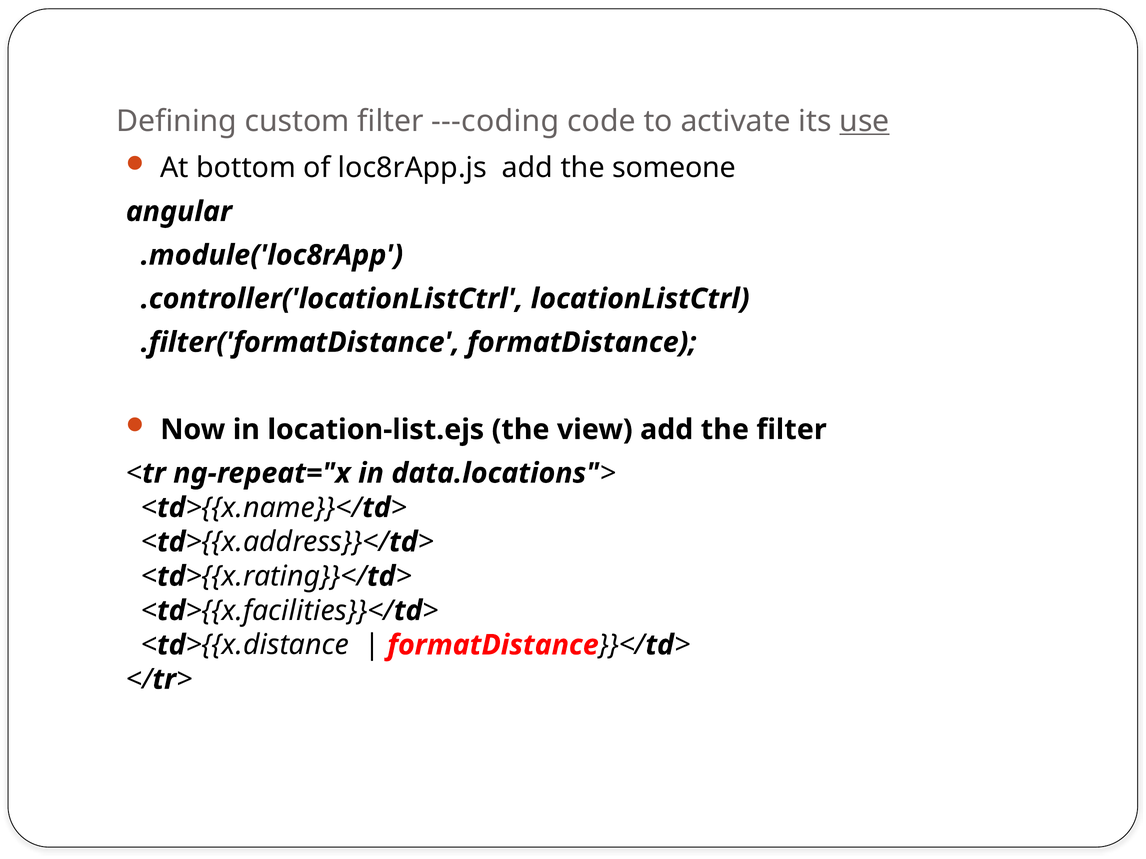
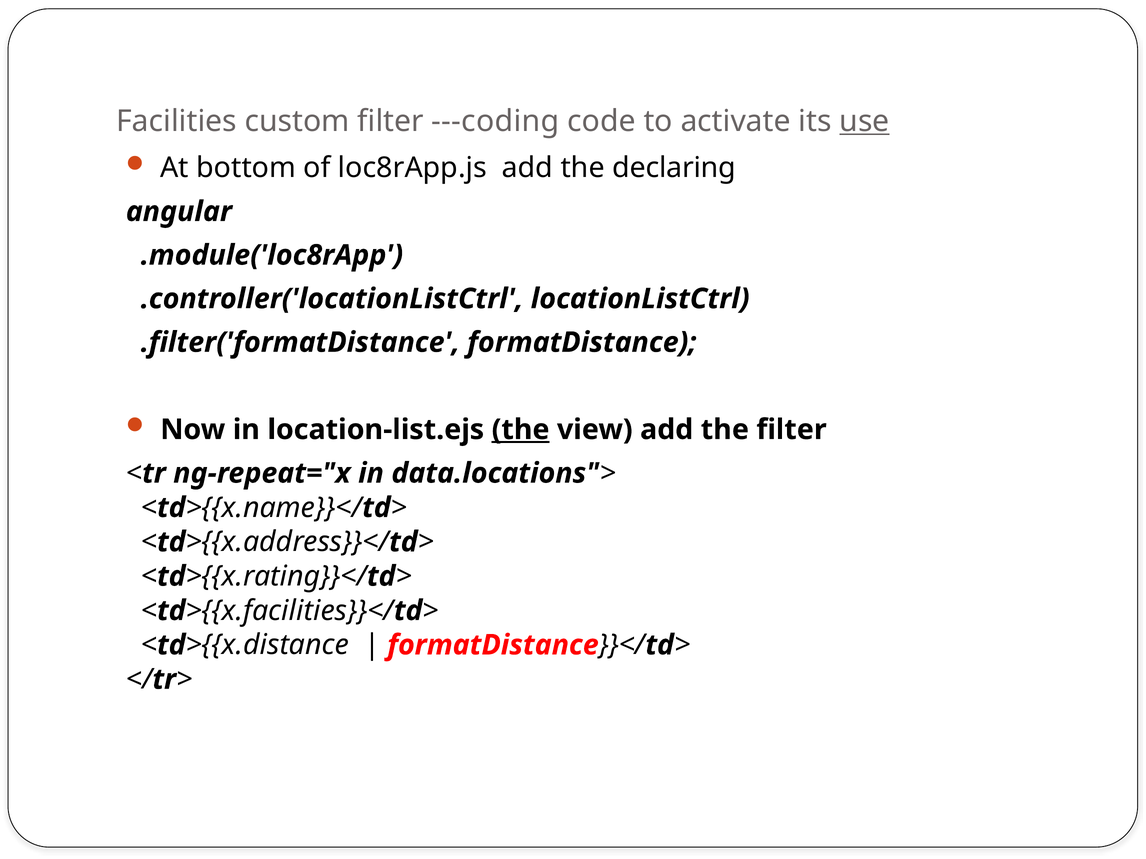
Defining: Defining -> Facilities (177, 121)
someone: someone -> declaring (674, 168)
the underline: none -> present (521, 430)
